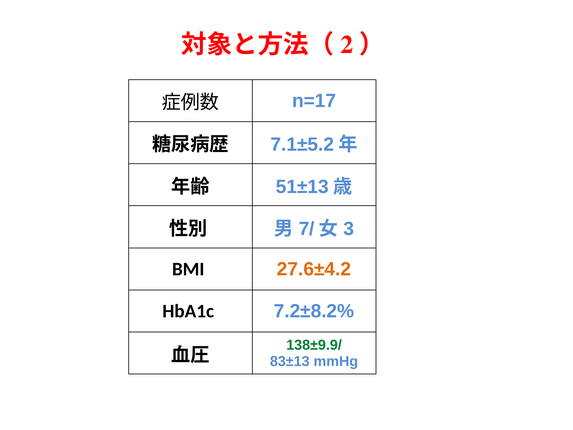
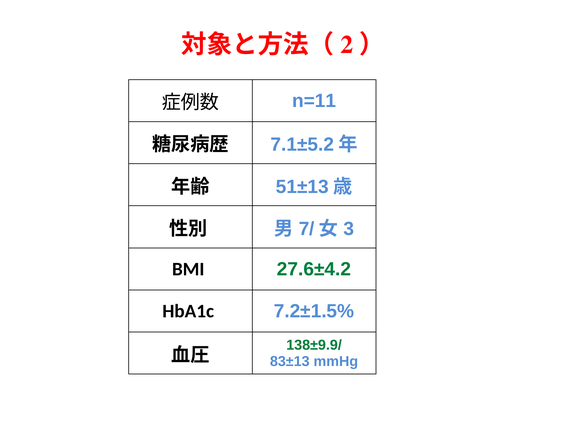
n=17: n=17 -> n=11 (314, 101)
27.6±4.2 colour: orange -> green (314, 269)
7.2±8.2%: 7.2±8.2% -> 7.2±1.5% (314, 311)
